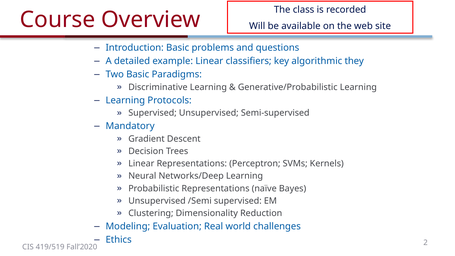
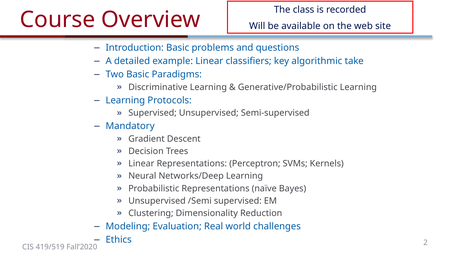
they: they -> take (354, 61)
